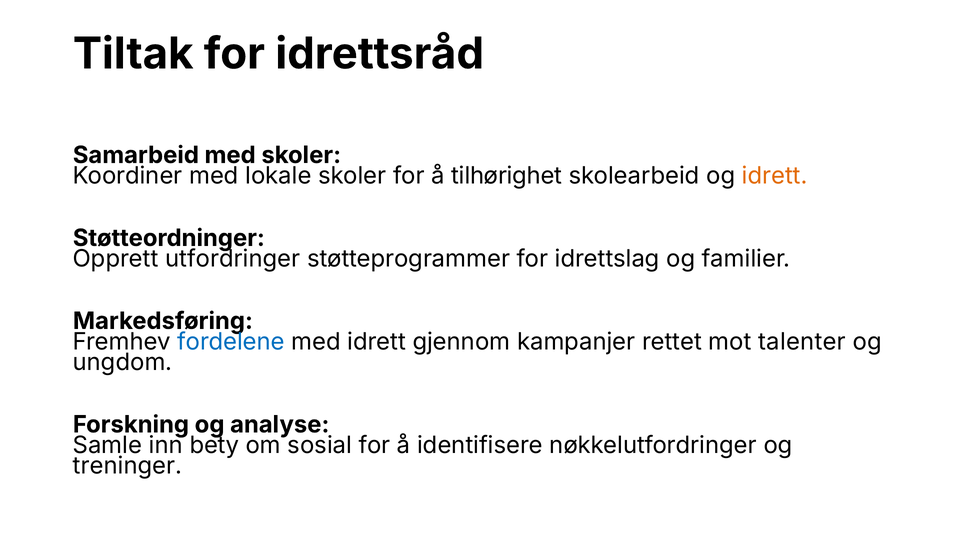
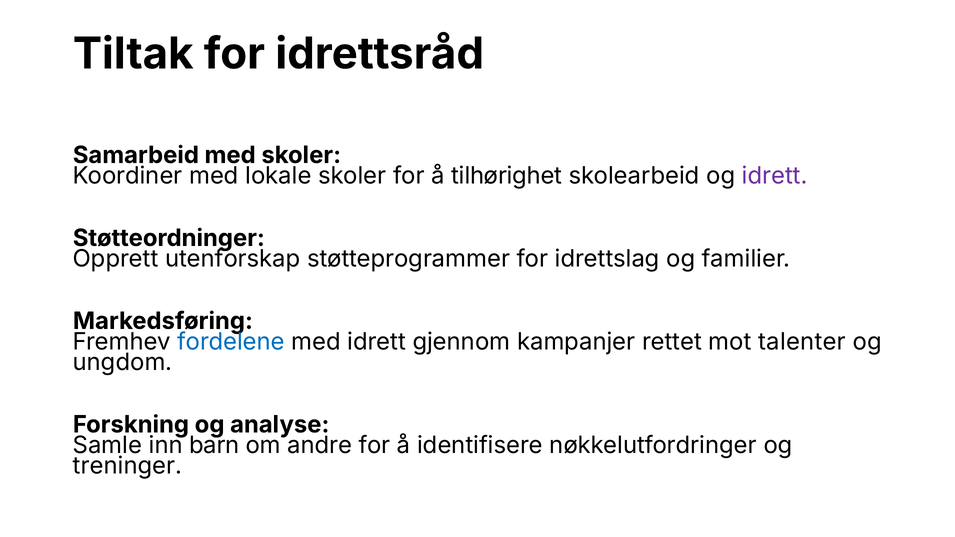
idrett colour: orange -> purple (775, 176)
utfordringer: utfordringer -> utenforskap (233, 259)
bety: bety -> barn (214, 445)
sosial: sosial -> andre (320, 445)
